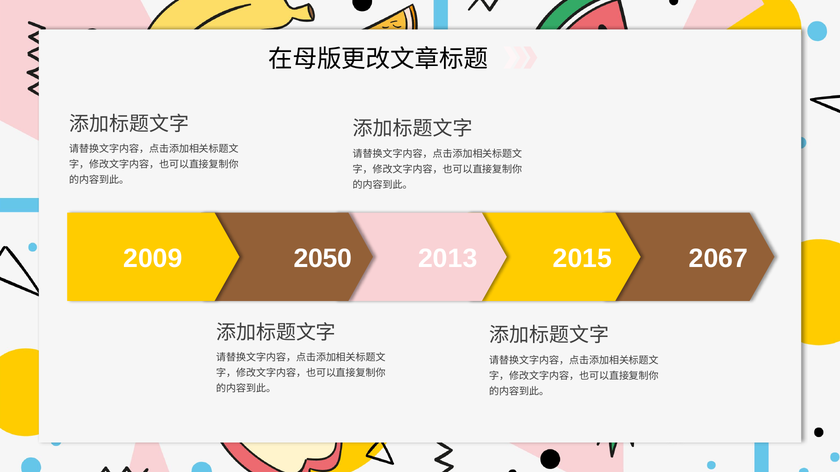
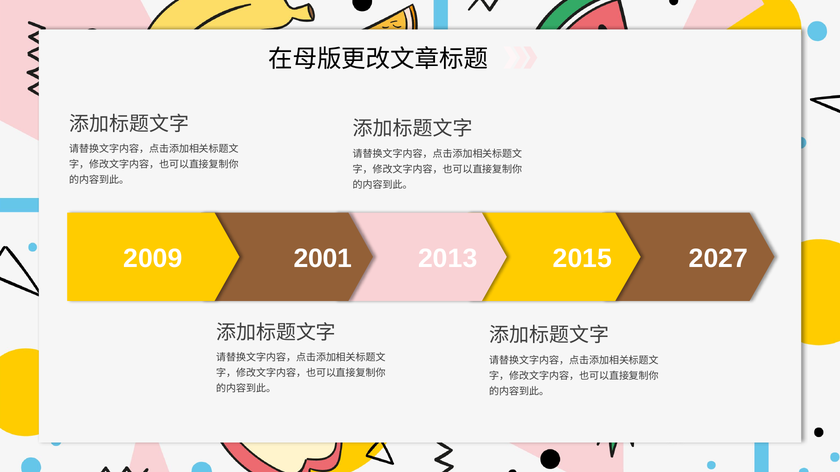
2050: 2050 -> 2001 (323, 259)
2067: 2067 -> 2027 (718, 259)
